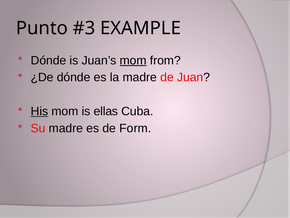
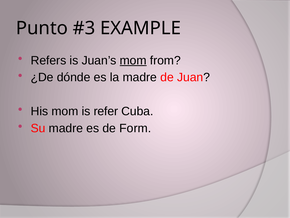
Dónde: Dónde -> Refers (48, 60)
His underline: present -> none (39, 111)
ellas: ellas -> refer (106, 111)
